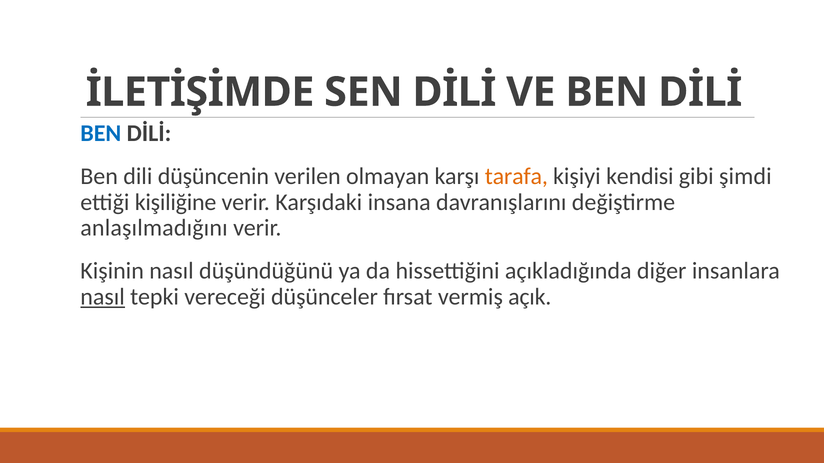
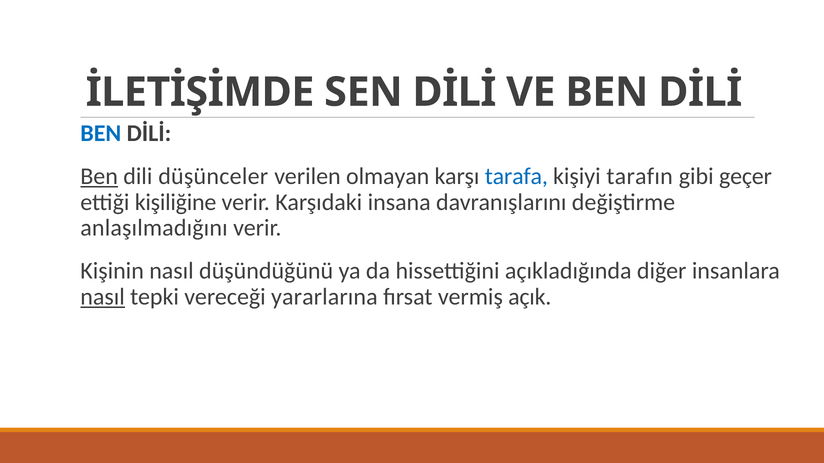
Ben underline: none -> present (99, 176)
düşüncenin: düşüncenin -> düşünceler (213, 176)
tarafa colour: orange -> blue (516, 176)
kendisi: kendisi -> tarafın (640, 176)
şimdi: şimdi -> geçer (746, 176)
düşünceler: düşünceler -> yararlarına (324, 297)
